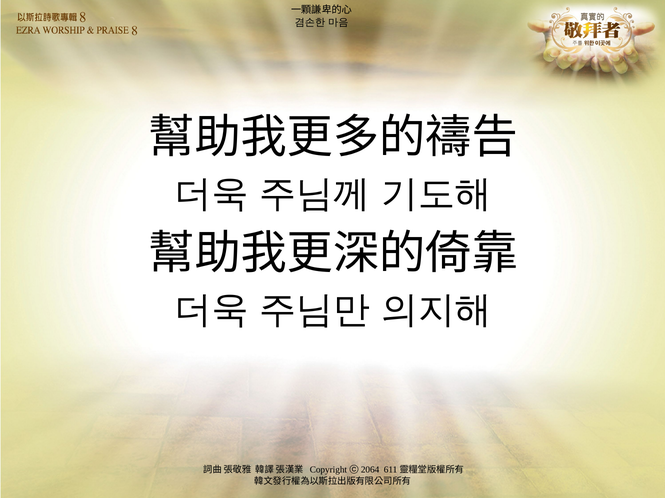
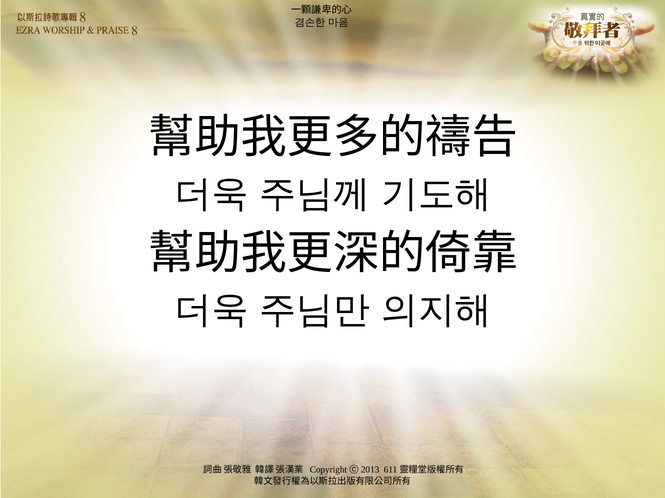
2064: 2064 -> 2013 (370, 471)
